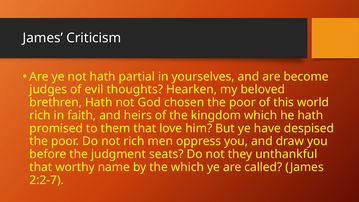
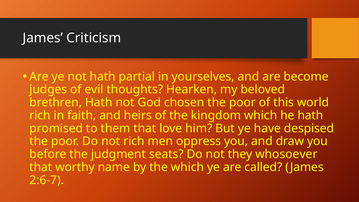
unthankful: unthankful -> whosoever (286, 154)
2:2-7: 2:2-7 -> 2:6-7 (47, 180)
